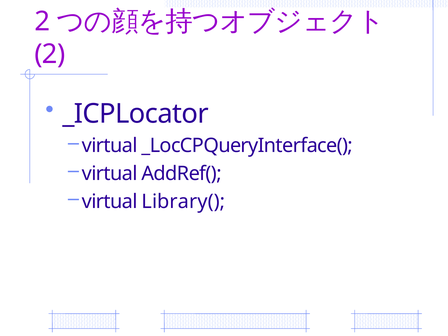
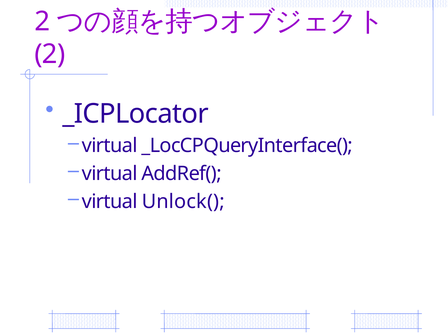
Library(: Library( -> Unlock( (183, 202)
